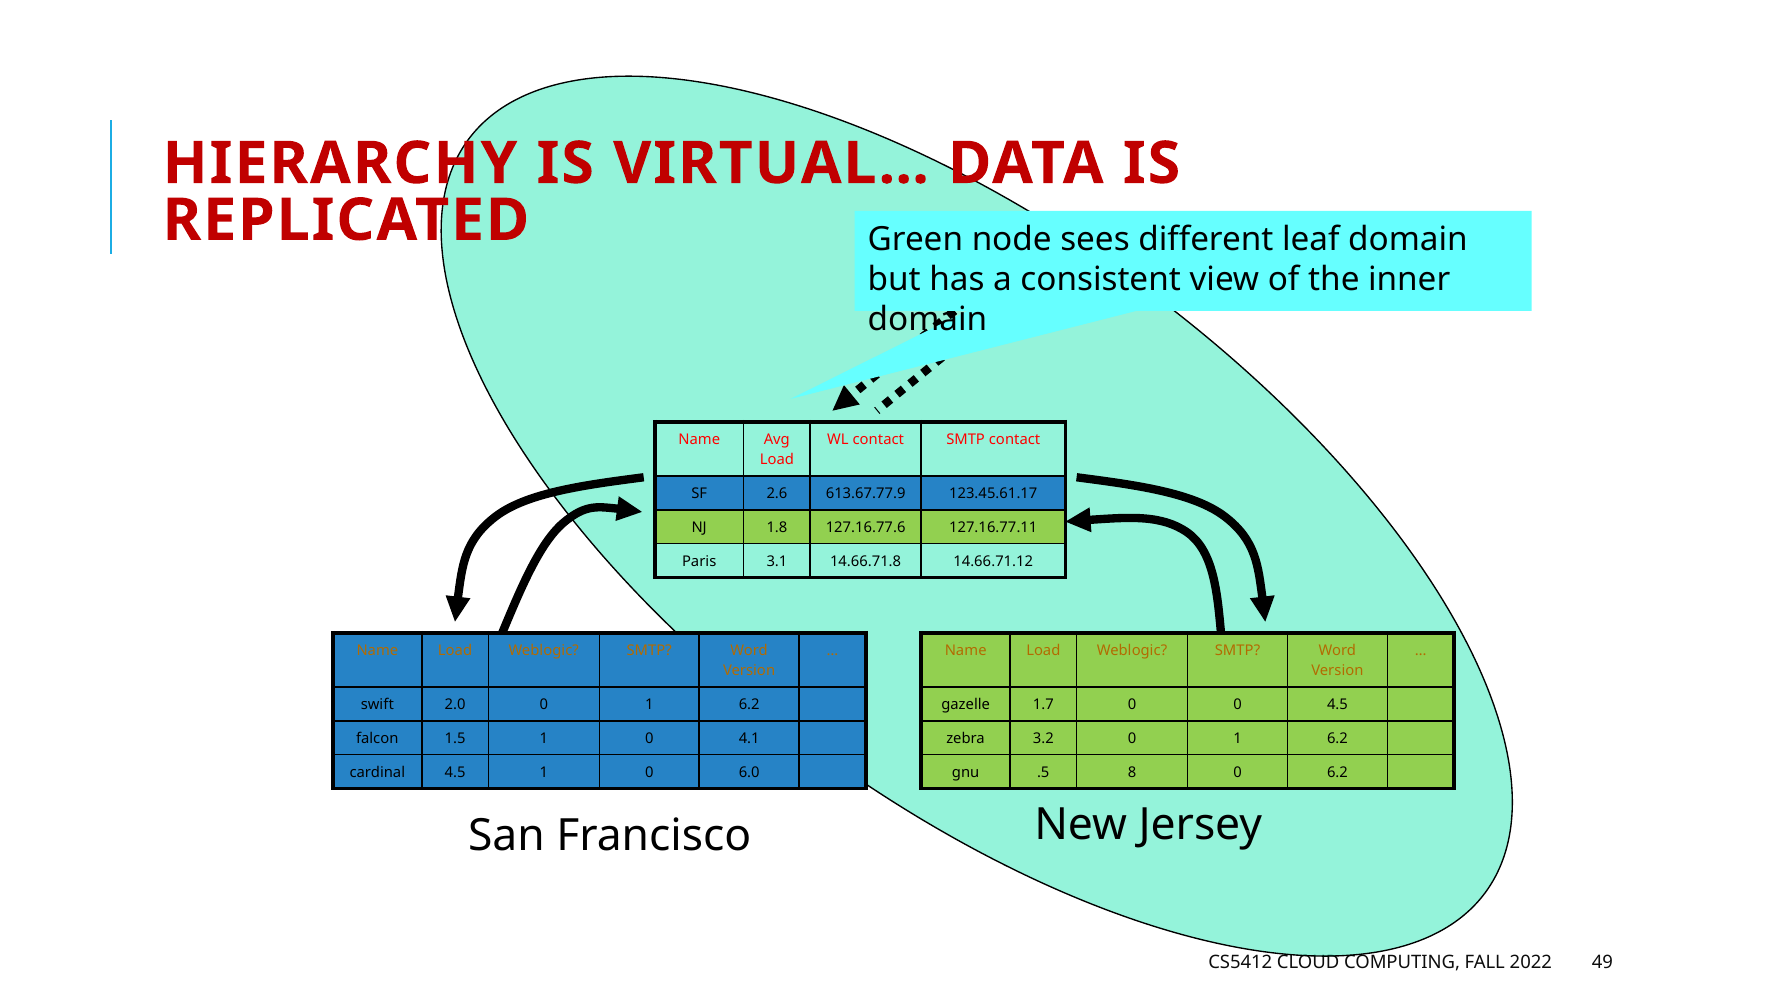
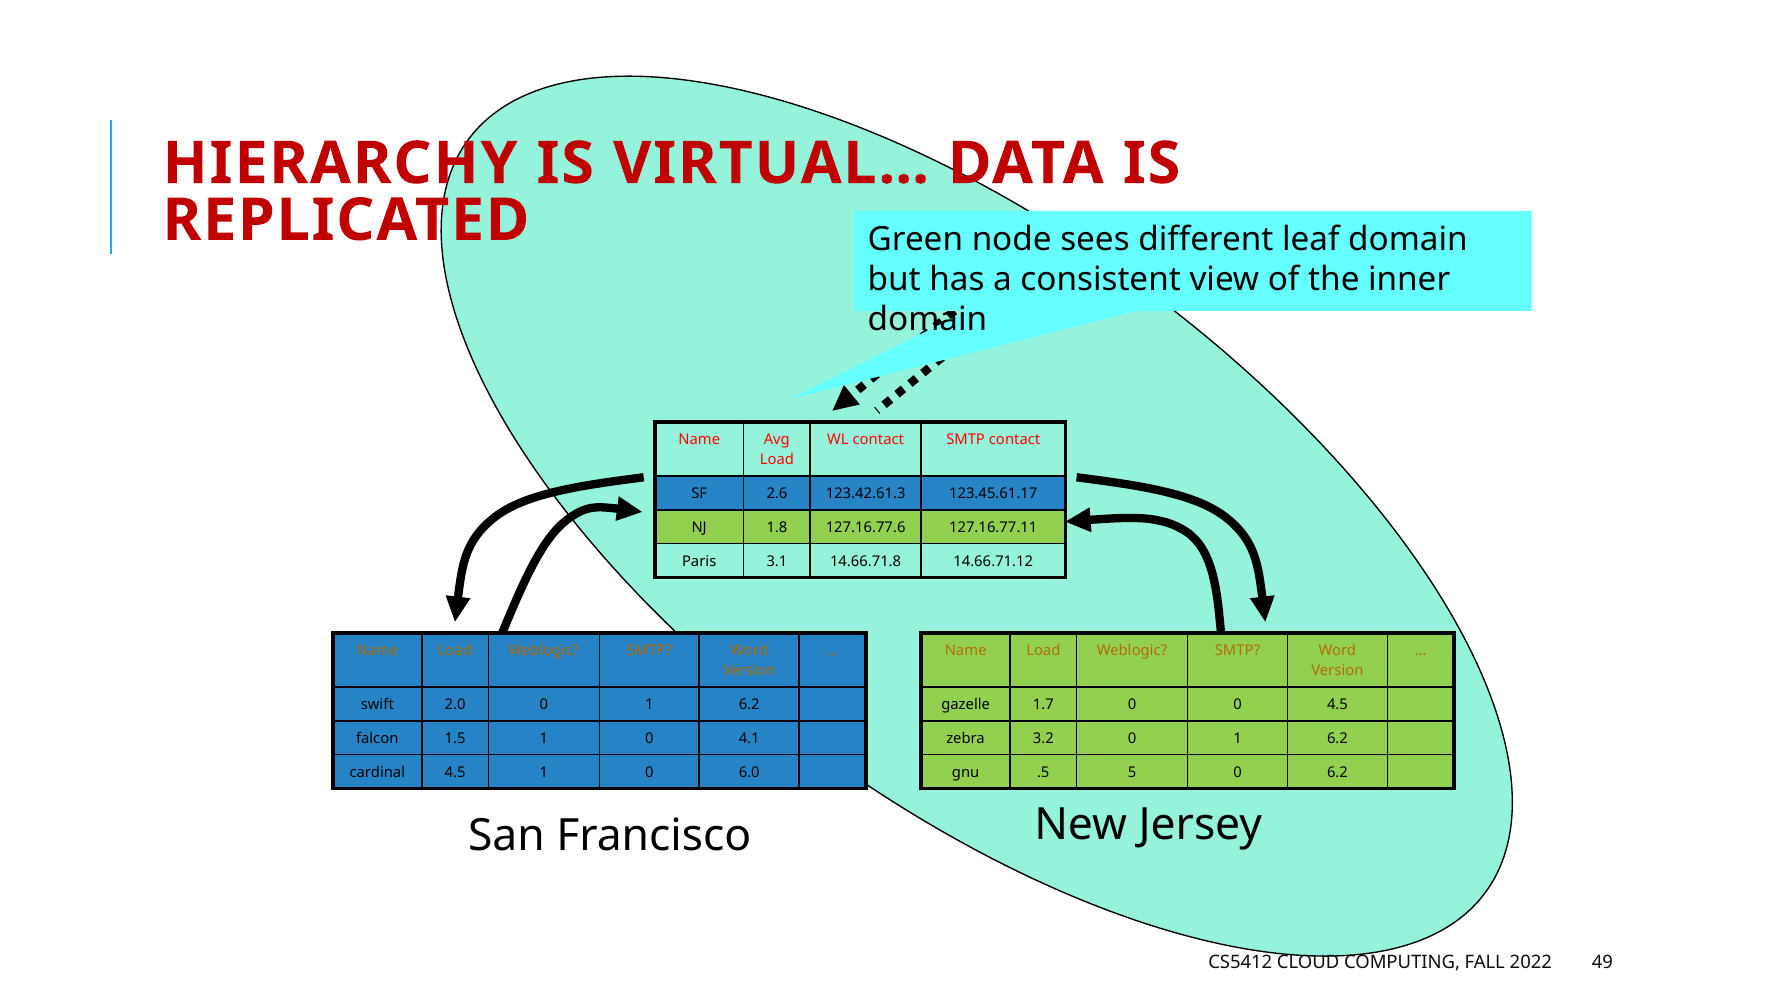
613.67.77.9: 613.67.77.9 -> 123.42.61.3 (866, 494)
8: 8 -> 5 (1132, 772)
